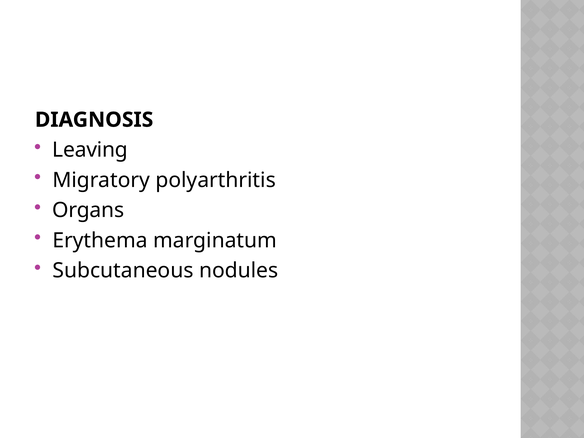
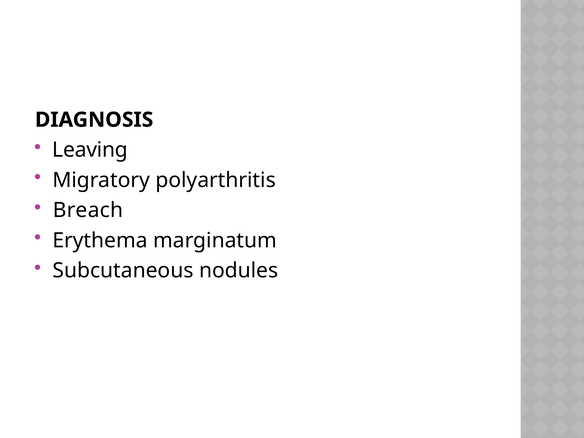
Organs: Organs -> Breach (88, 210)
